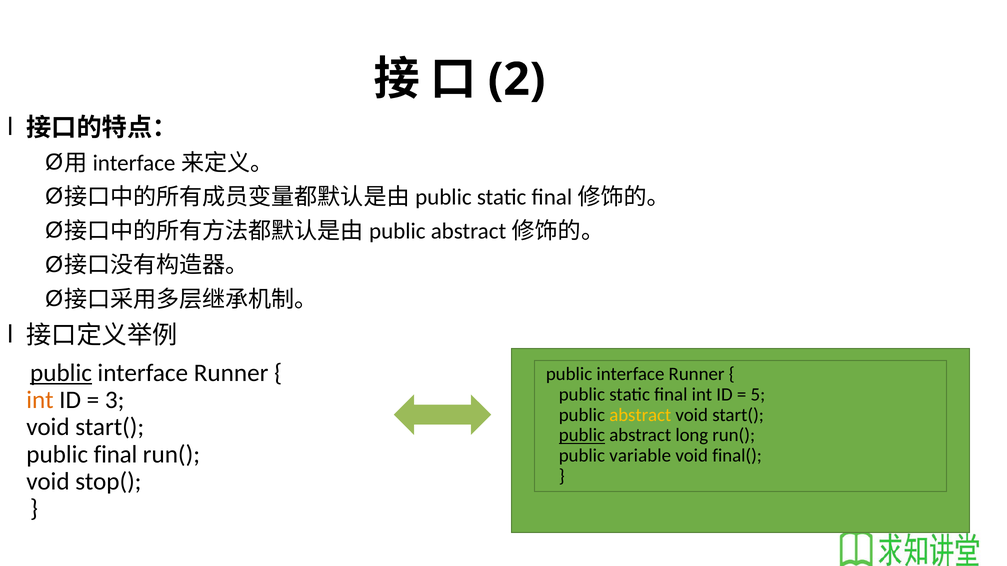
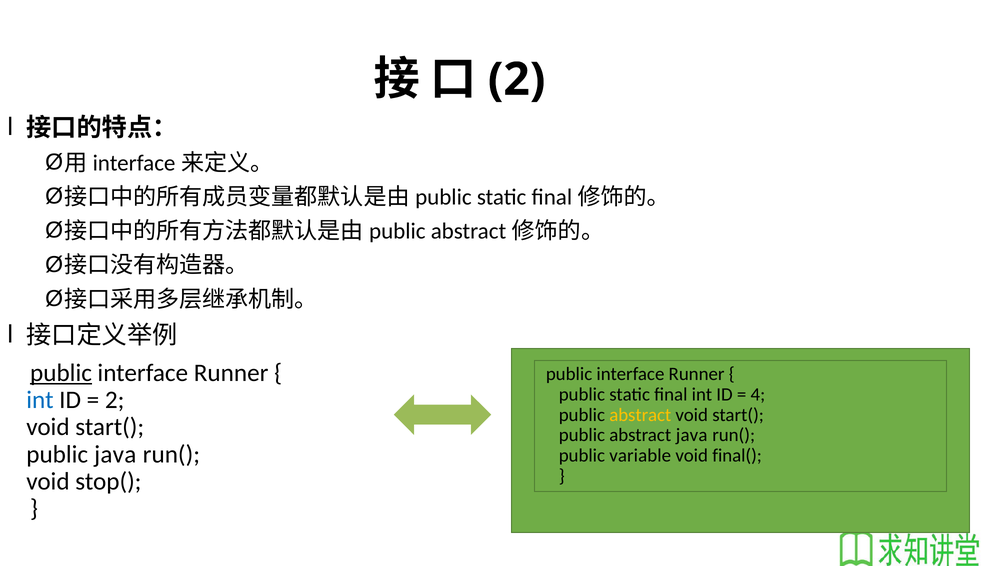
5: 5 -> 4 (758, 395)
int colour: orange -> blue (40, 400)
3: 3 -> 2 (115, 400)
public underline: present -> none (582, 436)
abstract long: long -> java (692, 436)
public final: final -> java (115, 455)
